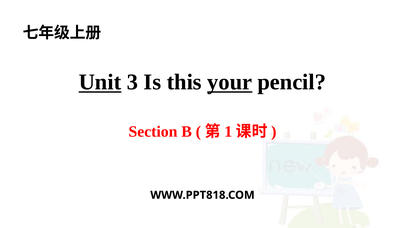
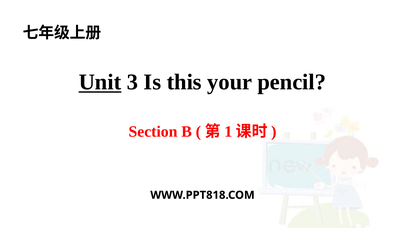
your underline: present -> none (230, 82)
